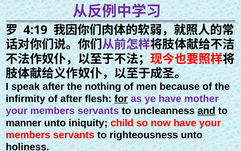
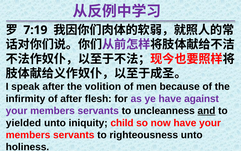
4:19: 4:19 -> 7:19 (35, 30)
nothing: nothing -> volition (103, 86)
for underline: present -> none (121, 99)
mother: mother -> against (202, 99)
manner: manner -> yielded (23, 123)
